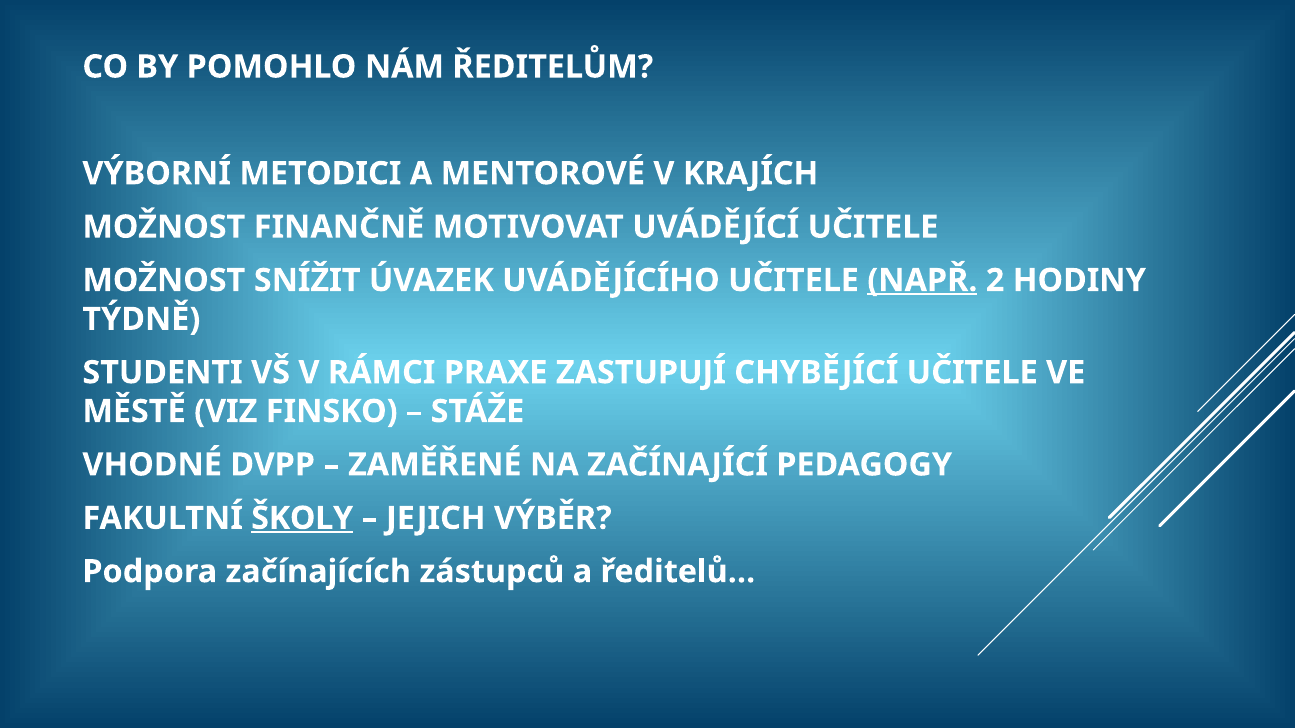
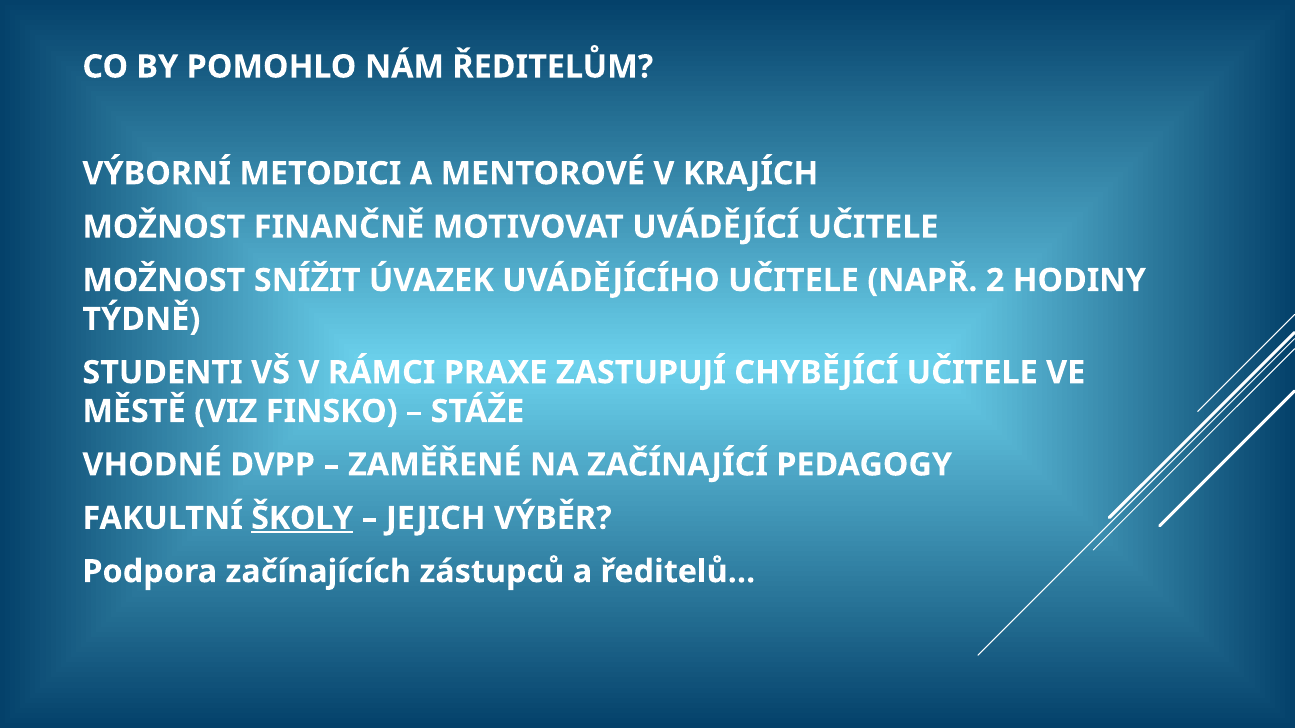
NAPŘ underline: present -> none (922, 281)
